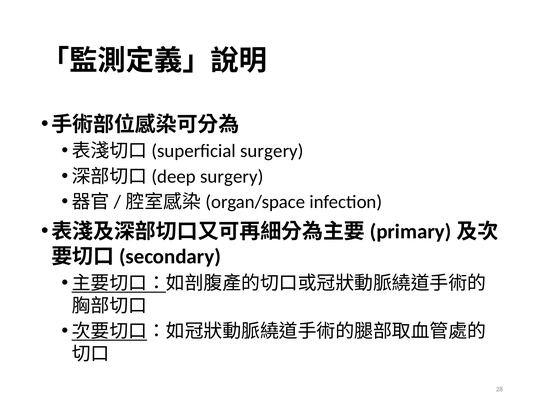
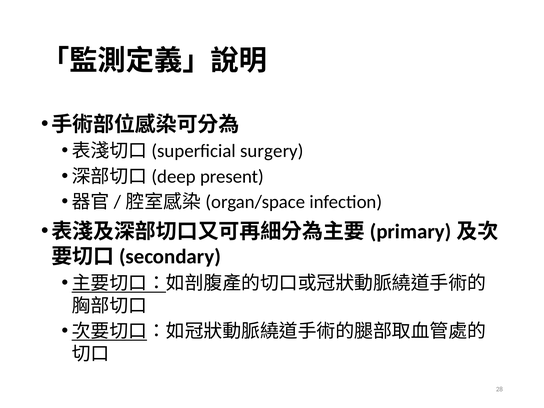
surgery: surgery -> present (232, 176)
